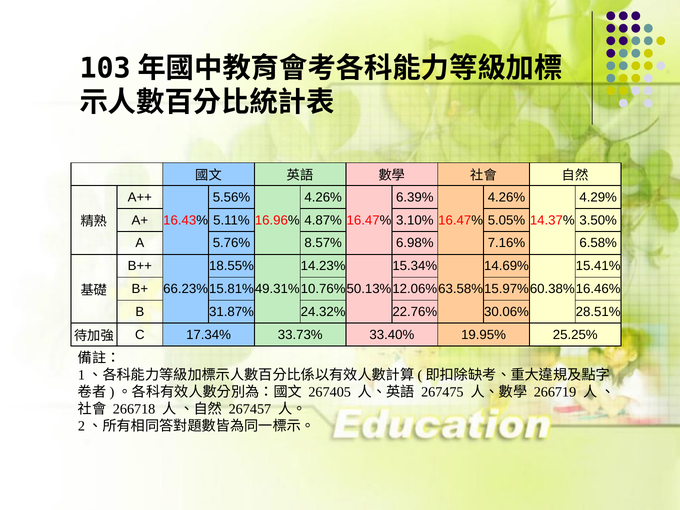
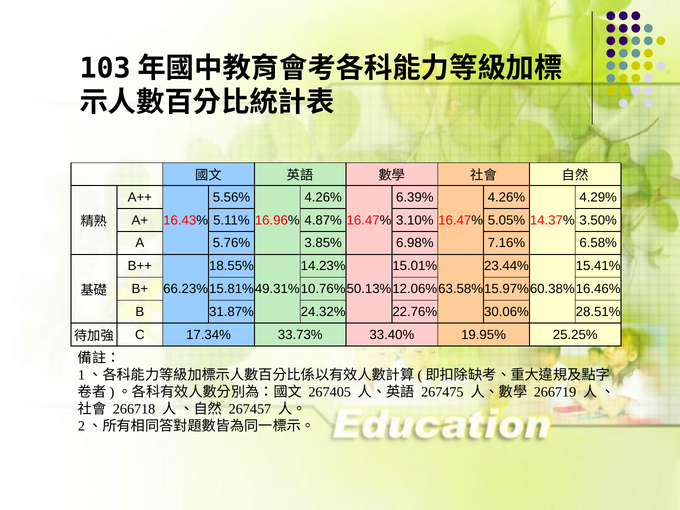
8.57%: 8.57% -> 3.85% (323, 243)
15.34%: 15.34% -> 15.01% (415, 266)
14.69%: 14.69% -> 23.44% (506, 266)
